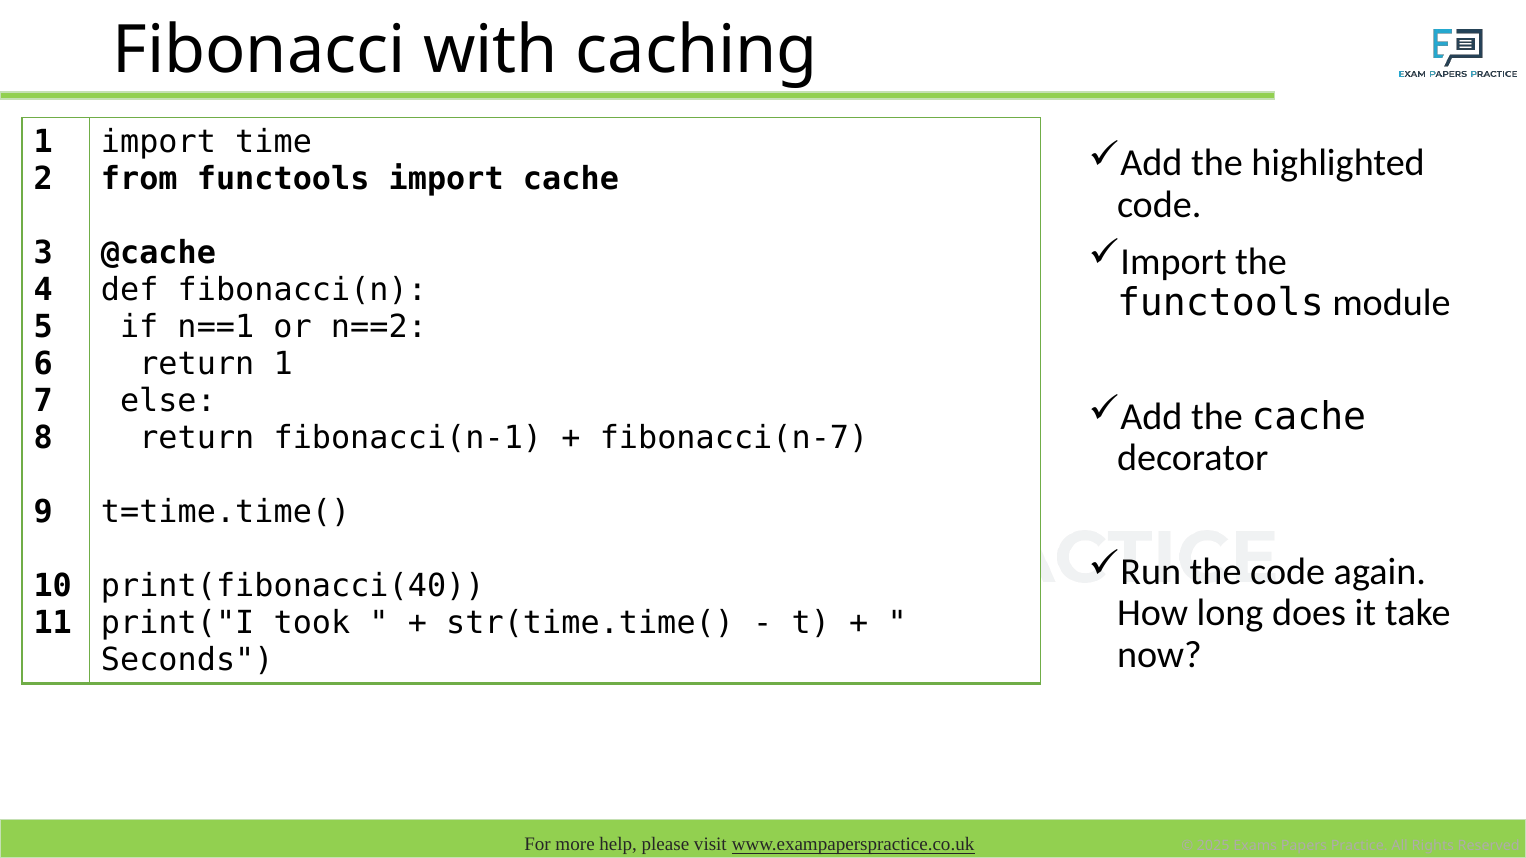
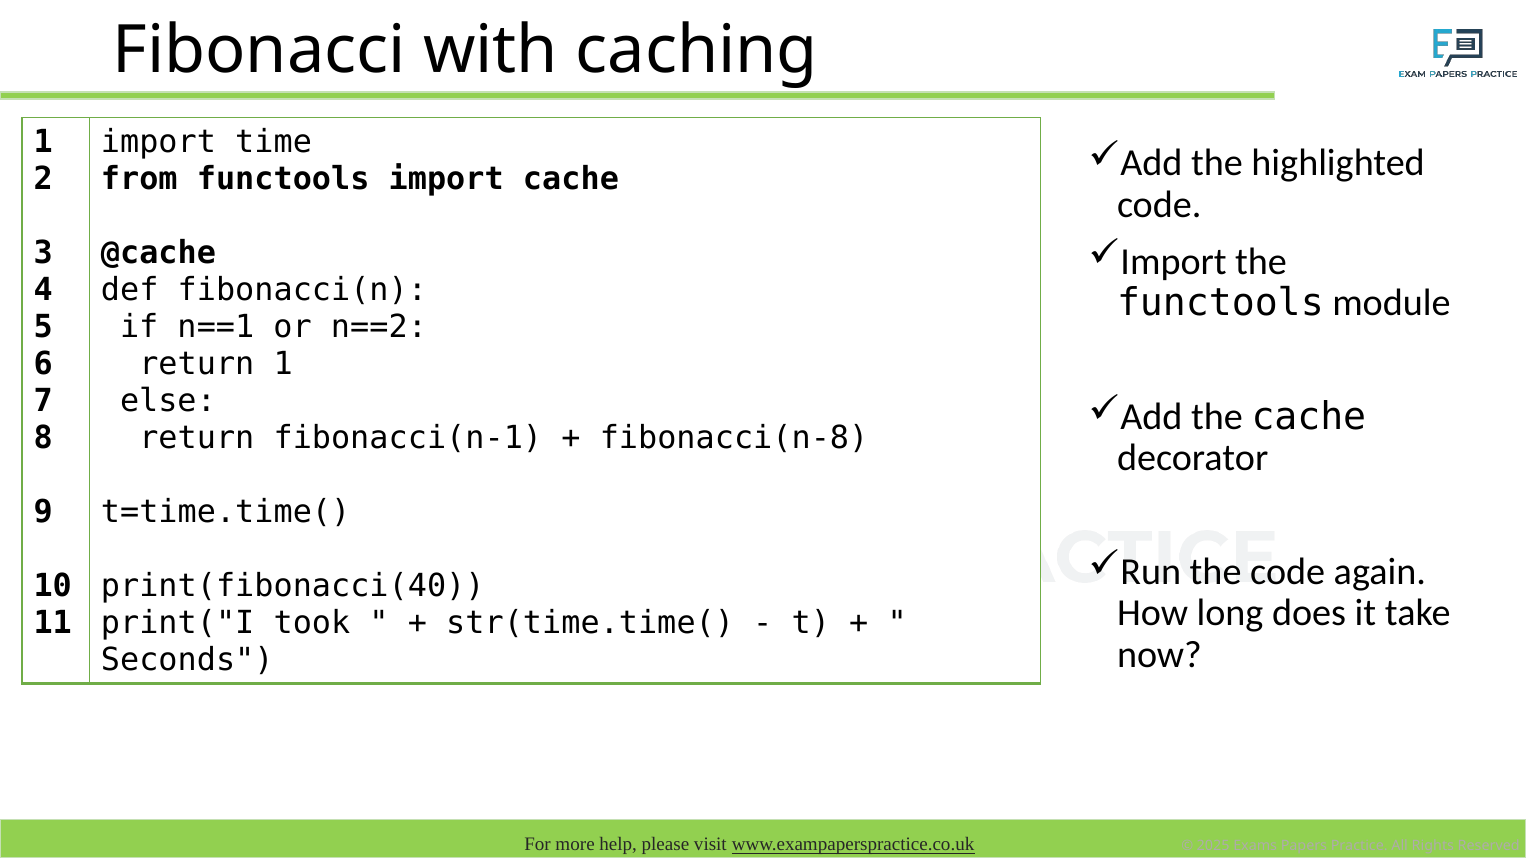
fibonacci(n-7: fibonacci(n-7 -> fibonacci(n-8 (734, 438)
